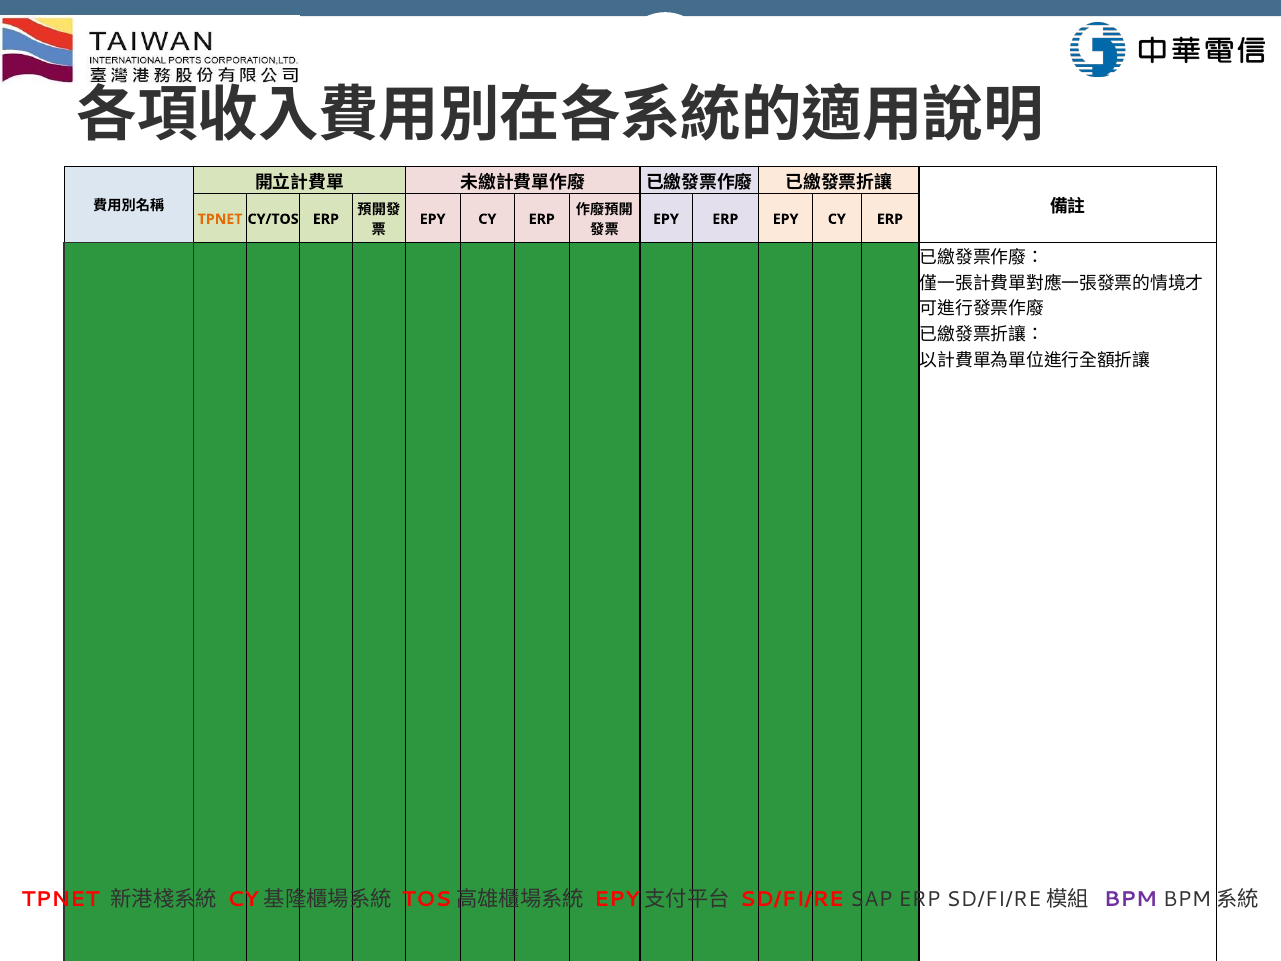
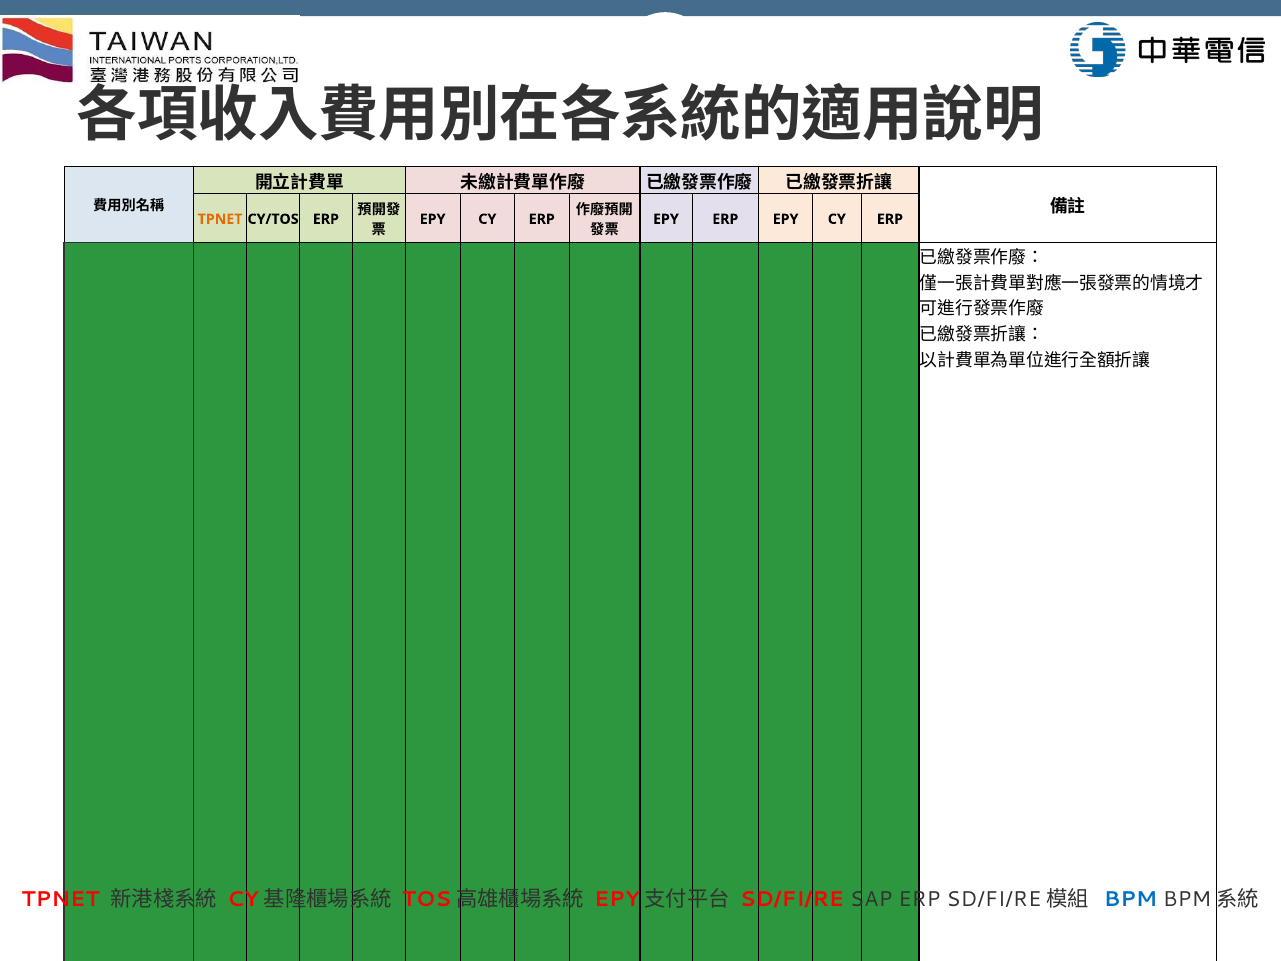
BPM colour: purple -> blue (1131, 899)
